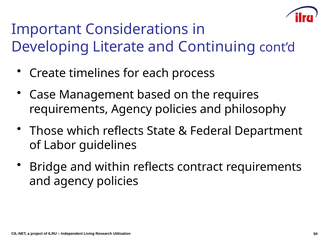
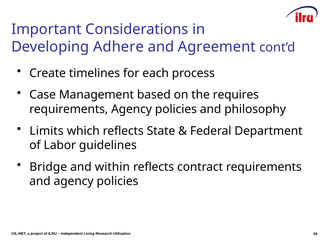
Literate: Literate -> Adhere (118, 47)
Continuing: Continuing -> Agreement (217, 47)
Those: Those -> Limits (47, 131)
